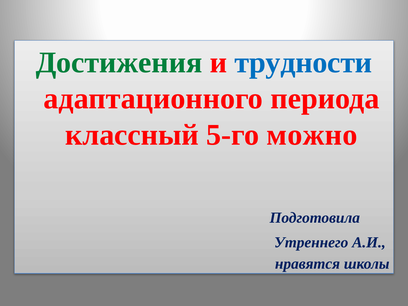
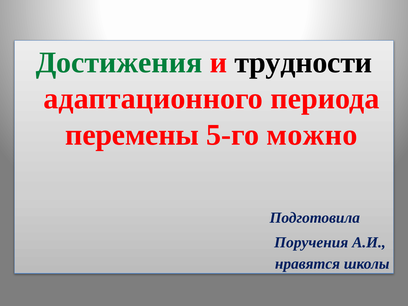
трудности colour: blue -> black (303, 63)
классный: классный -> перемены (132, 135)
Утреннего: Утреннего -> Поручения (311, 242)
